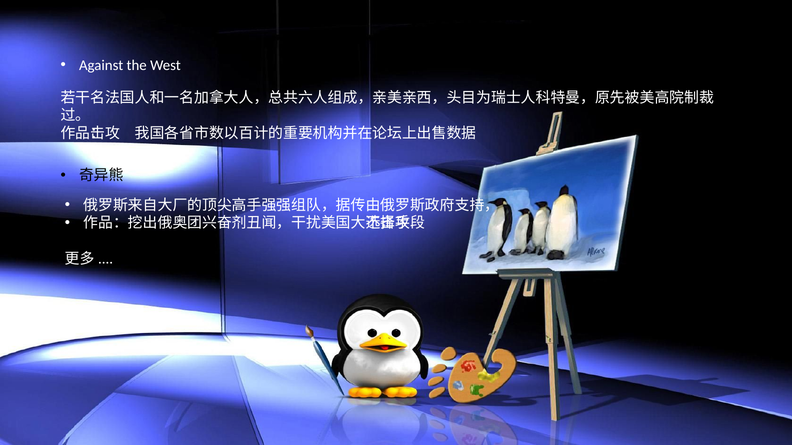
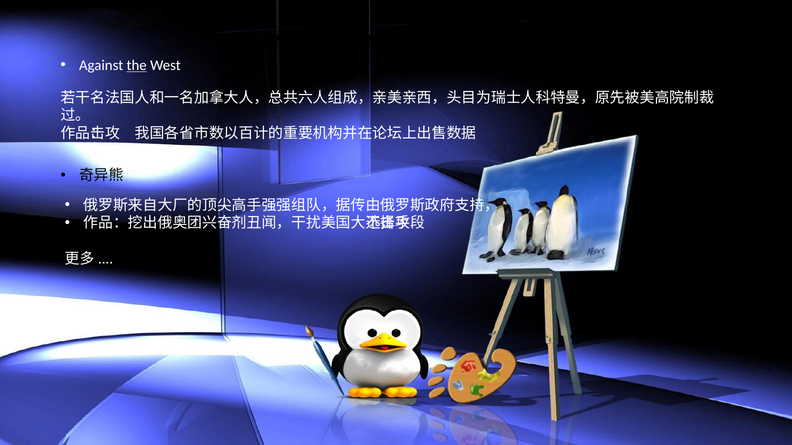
the underline: none -> present (137, 65)
